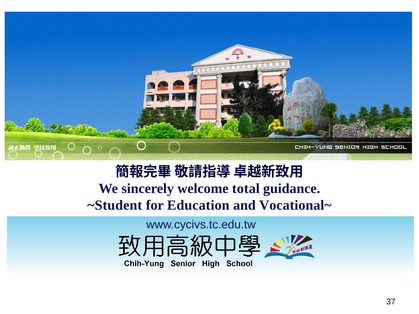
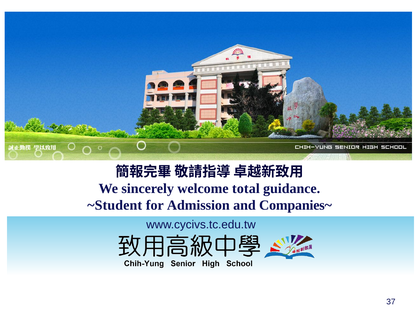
Education: Education -> Admission (198, 205)
Vocational~: Vocational~ -> Companies~ (296, 205)
